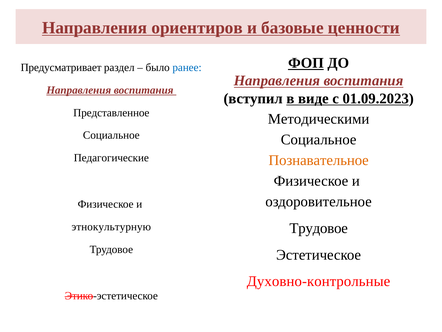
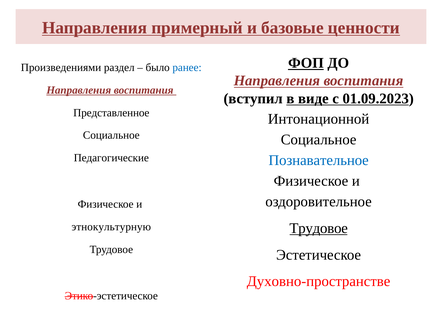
ориентиров: ориентиров -> примерный (197, 28)
Предусматривает: Предусматривает -> Произведениями (61, 67)
Методическими: Методическими -> Интонационной (319, 119)
Познавательное colour: orange -> blue (319, 160)
Трудовое underline: none -> present (319, 228)
Духовно-контрольные: Духовно-контрольные -> Духовно-пространстве (319, 281)
